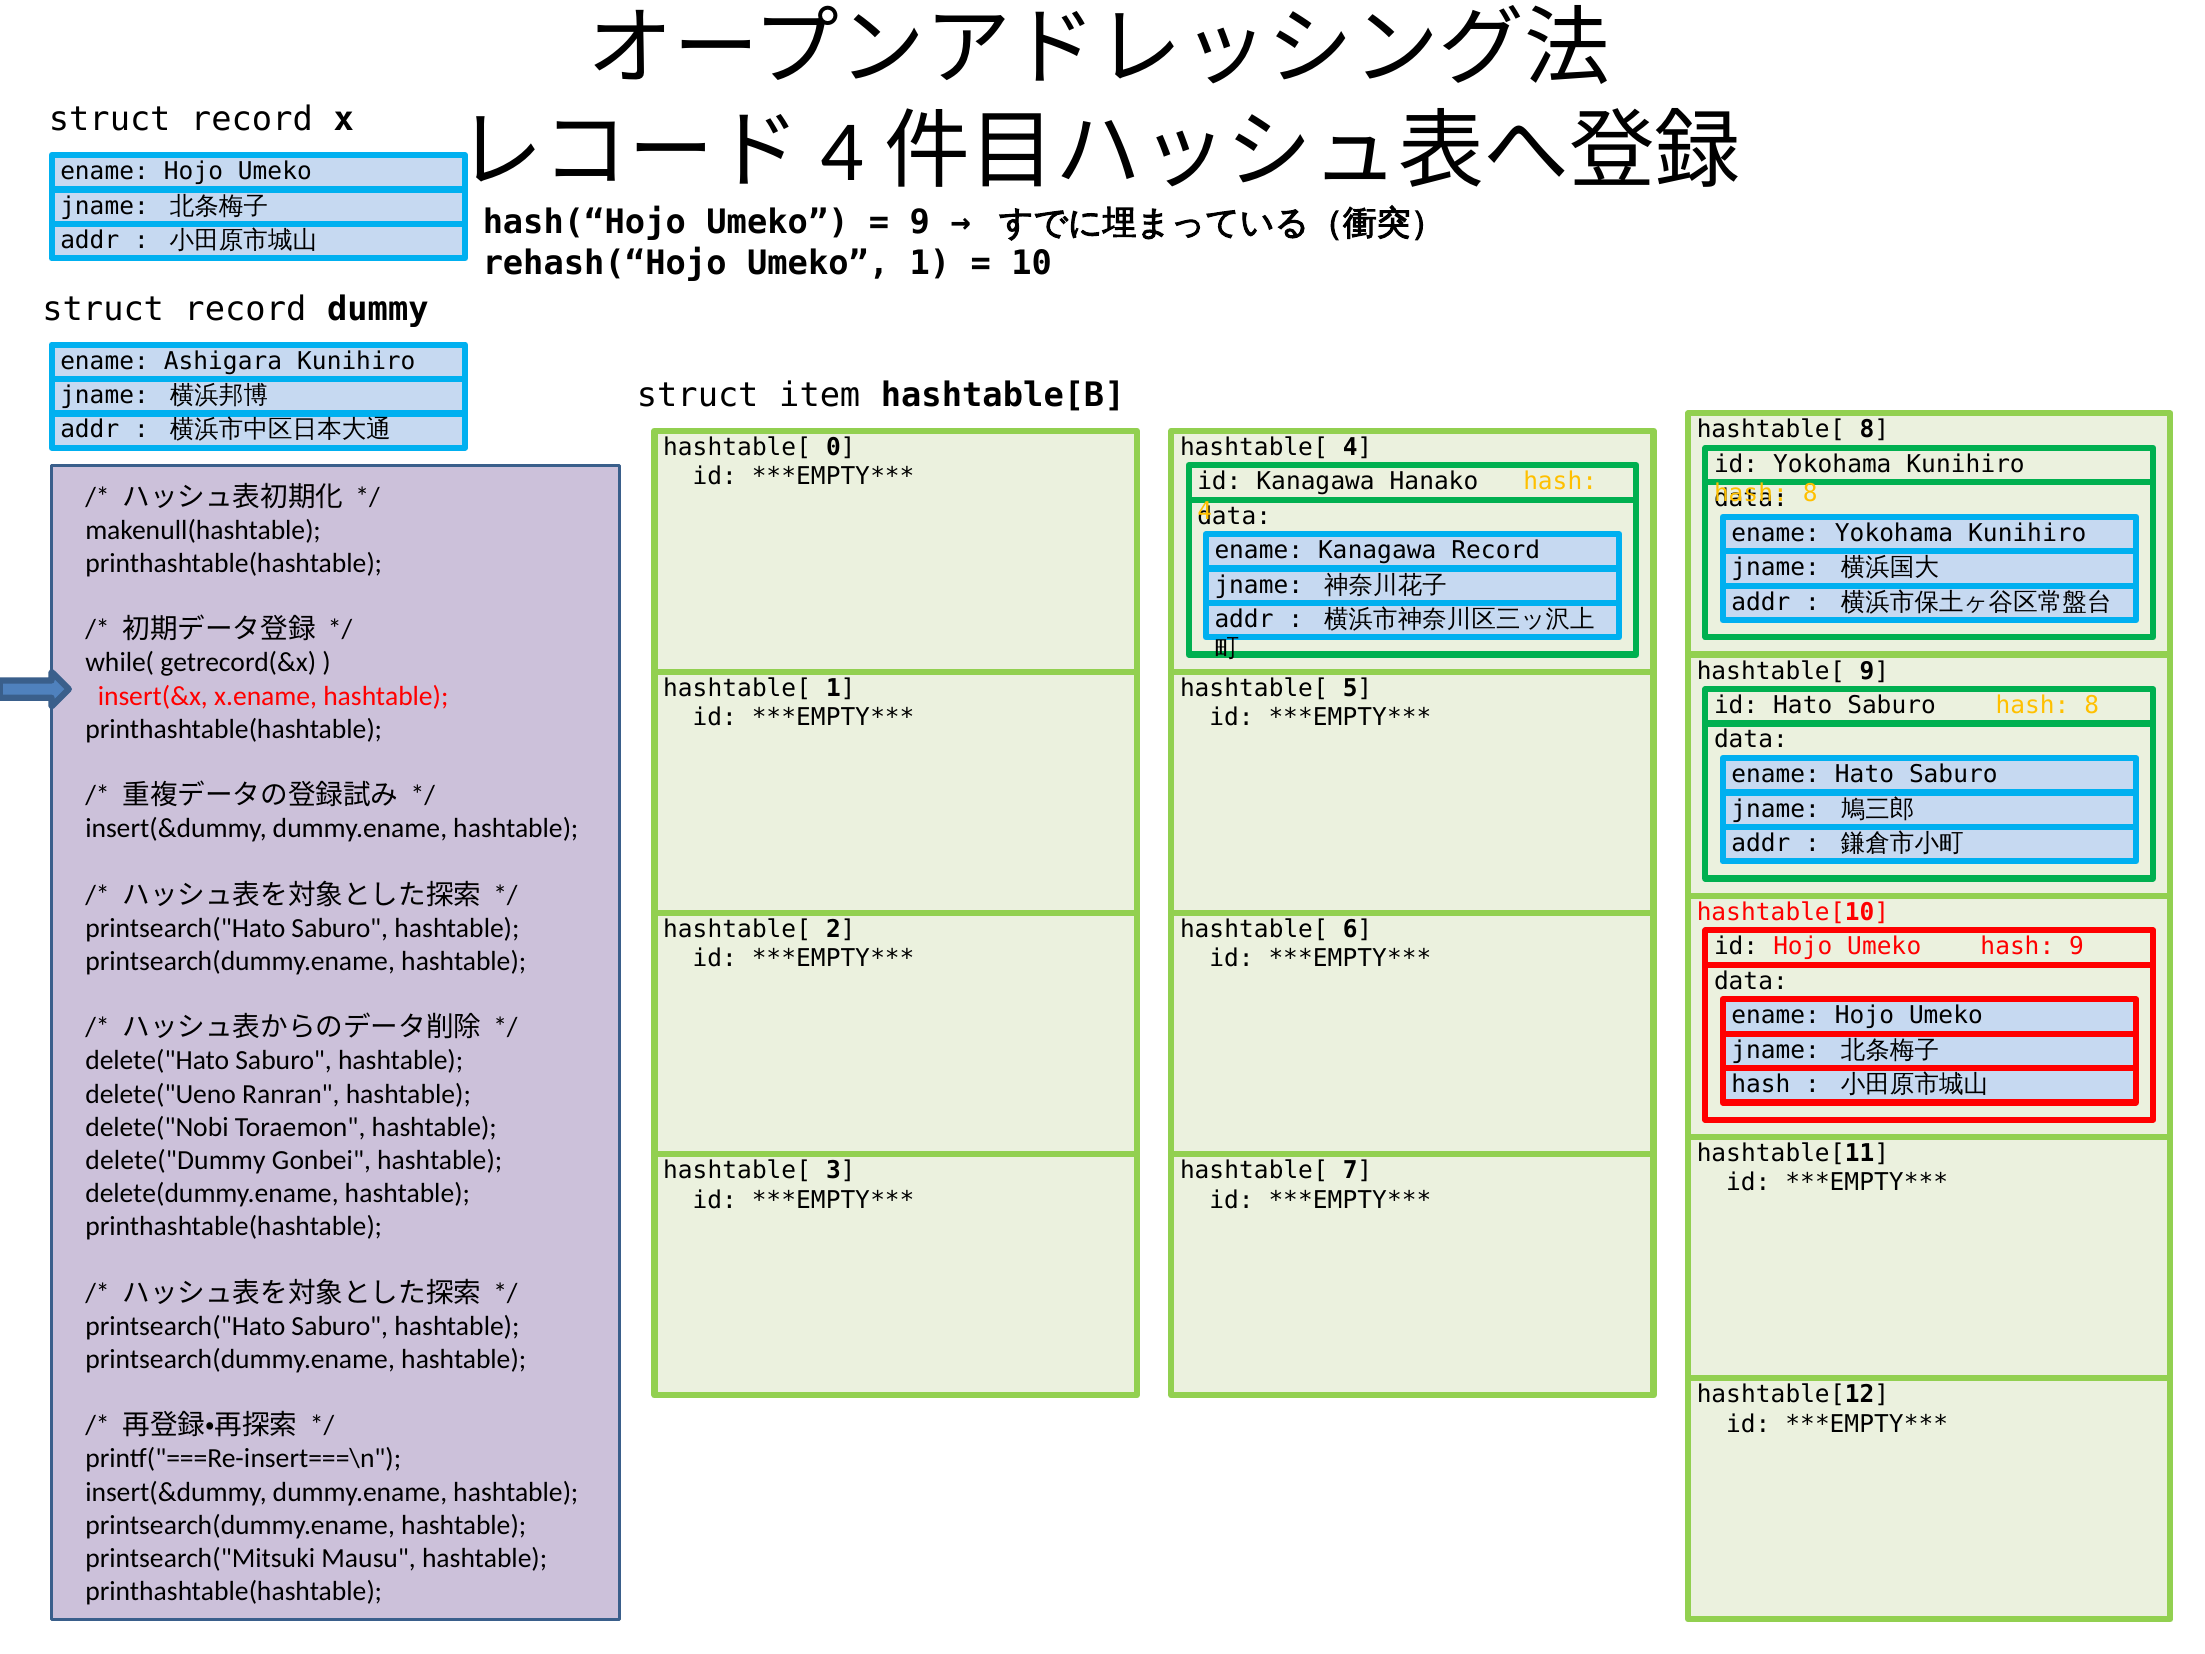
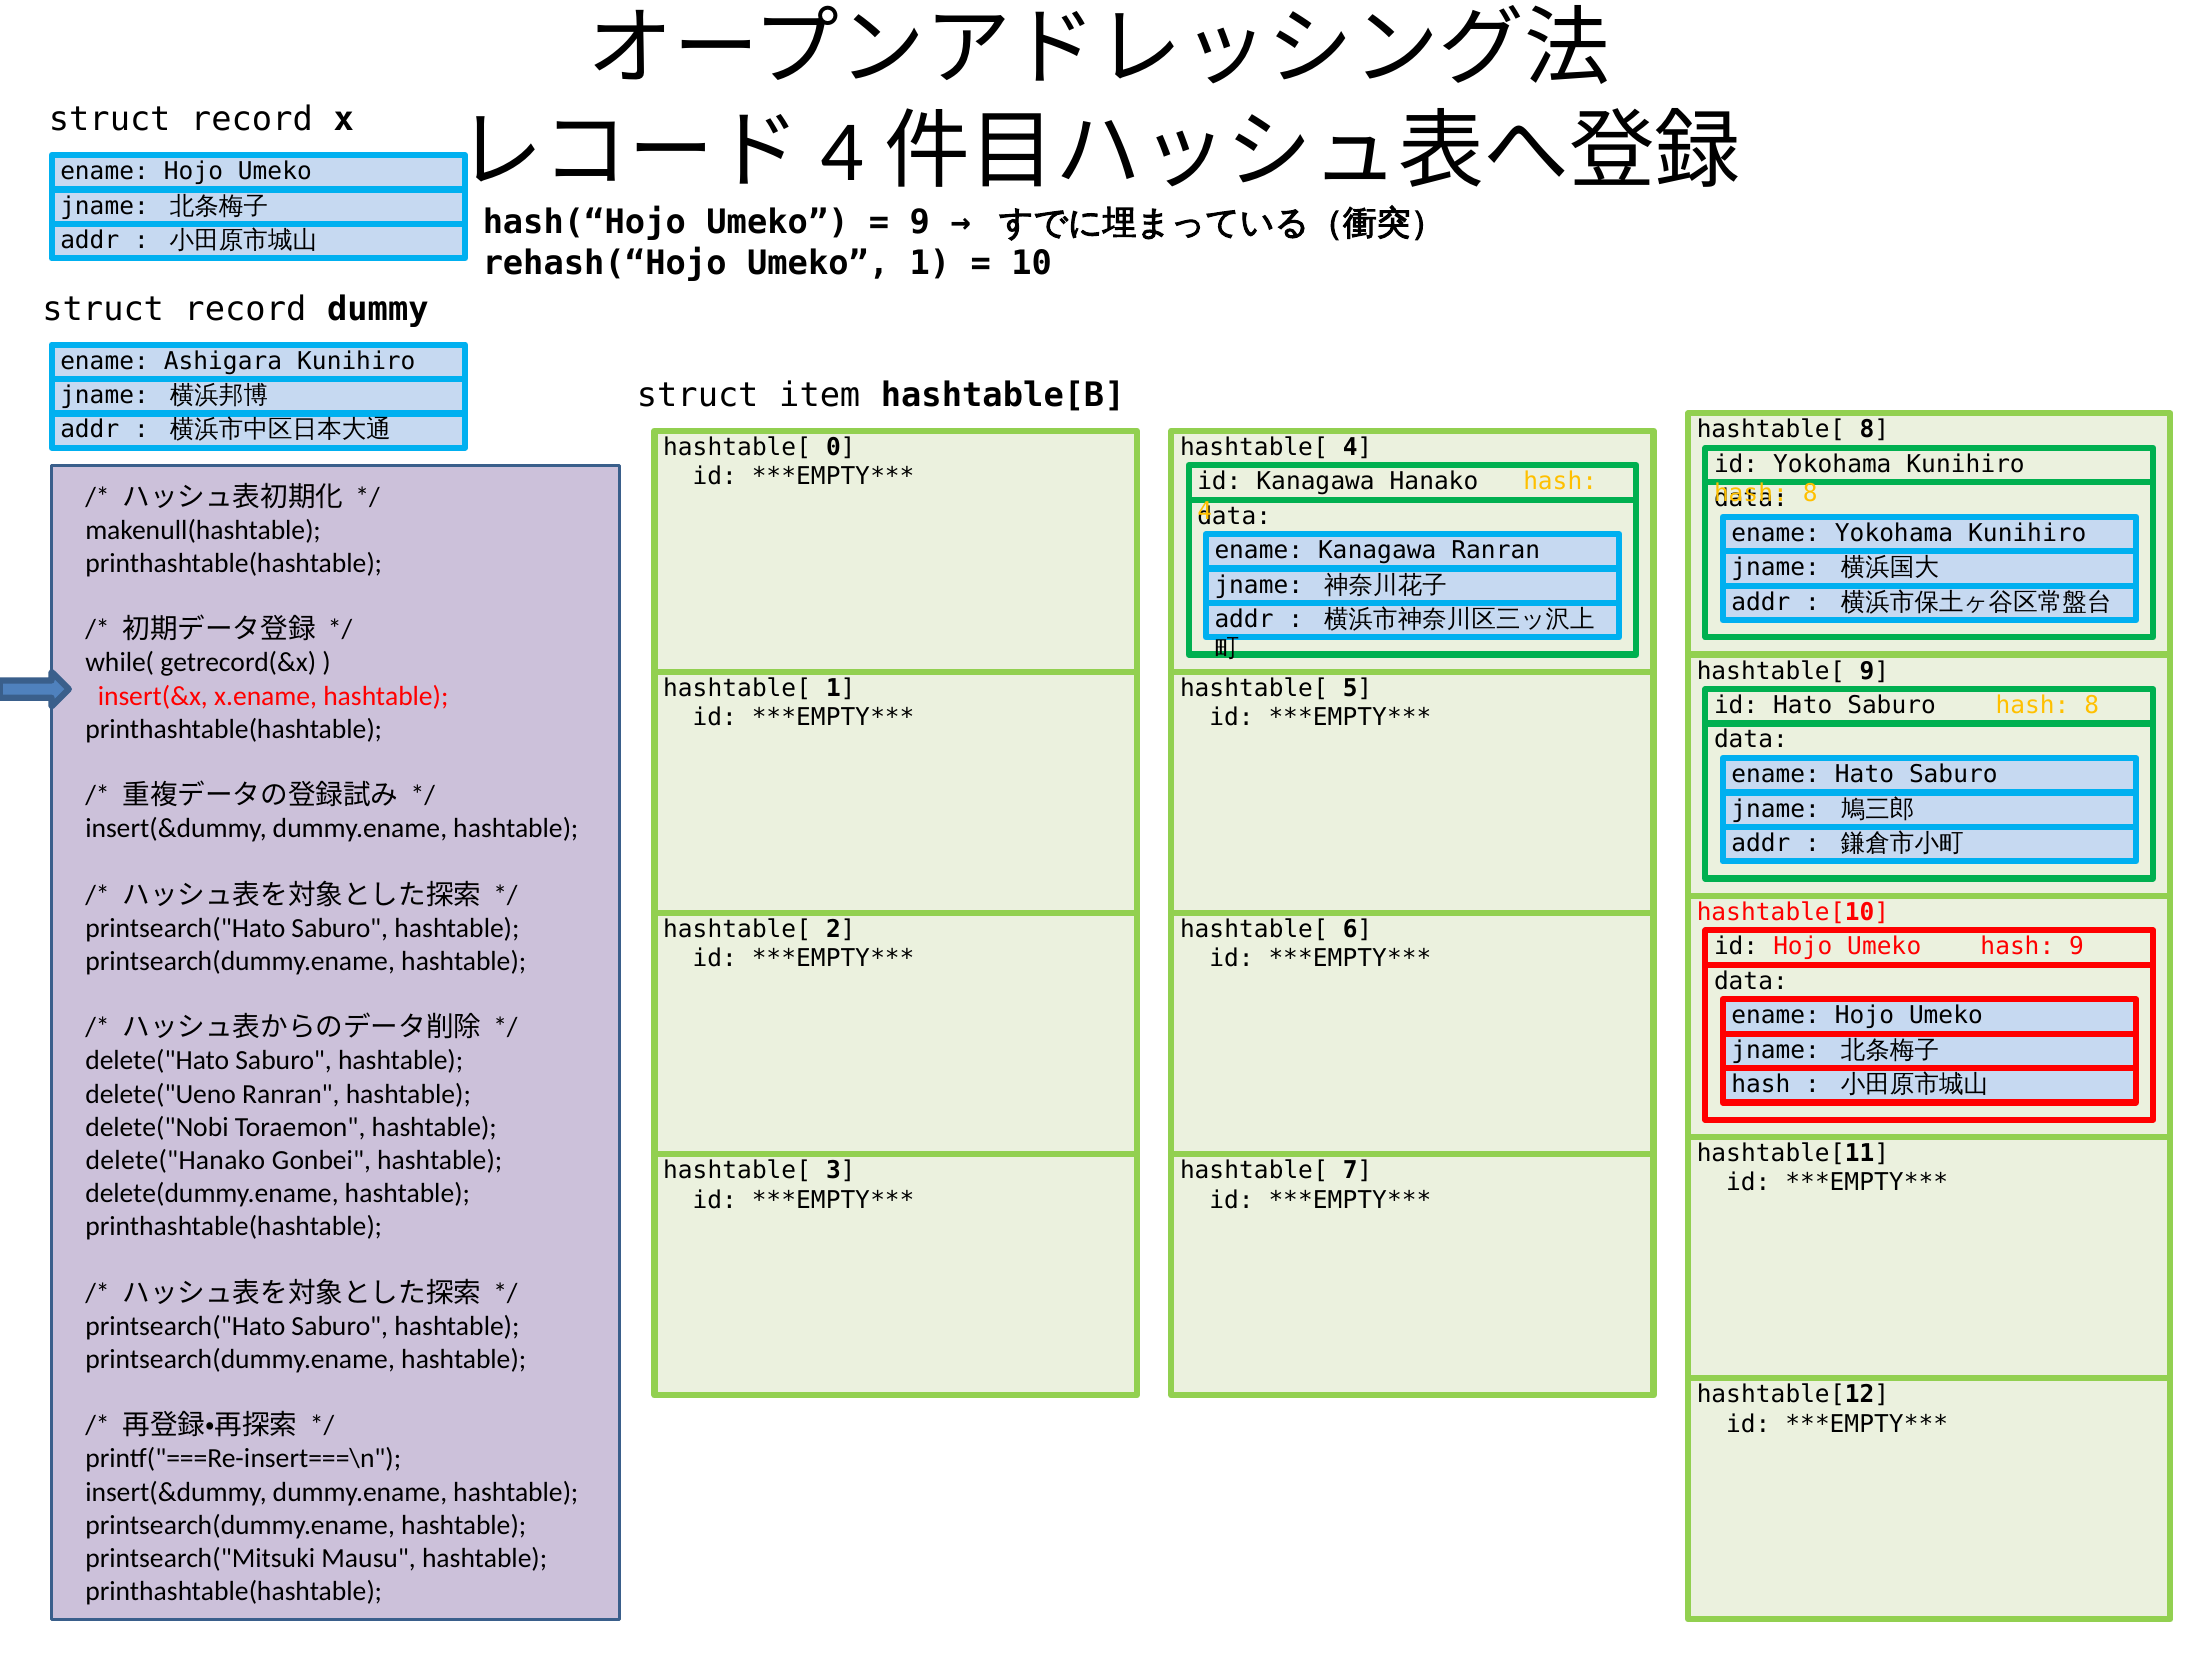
Kanagawa Record: Record -> Ranran (1496, 550)
delete("Dummy: delete("Dummy -> delete("Hanako (175, 1160)
